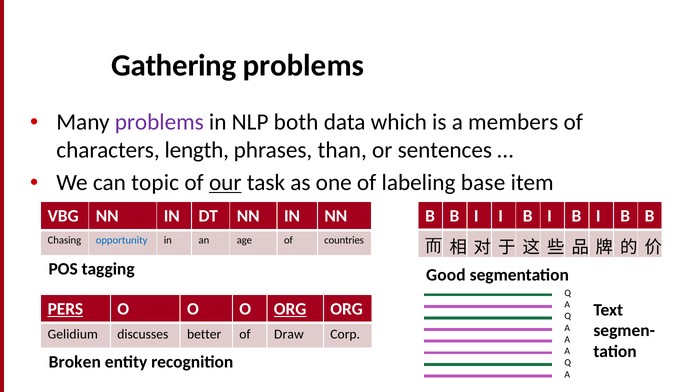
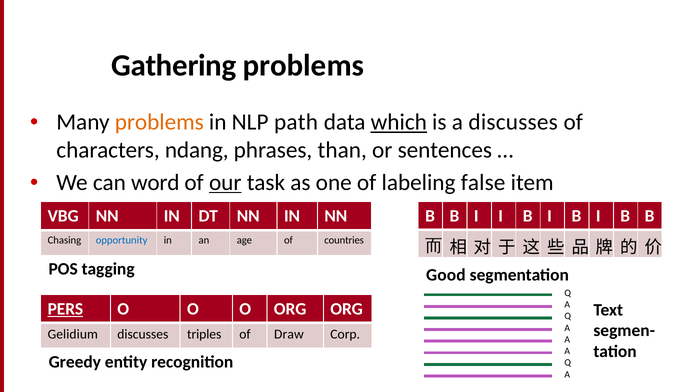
problems colour: purple -> orange (159, 122)
both: both -> path (296, 122)
which underline: none -> present (399, 122)
a members: members -> discusses (513, 122)
length: length -> ndang (197, 150)
topic: topic -> word (155, 183)
base: base -> false (483, 183)
ORG underline: present -> none (290, 309)
better: better -> triples (204, 335)
Broken: Broken -> Greedy (75, 362)
